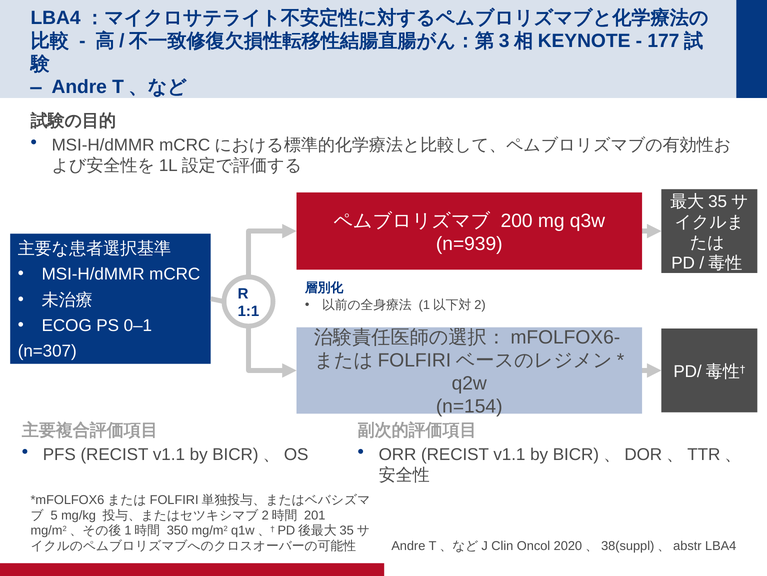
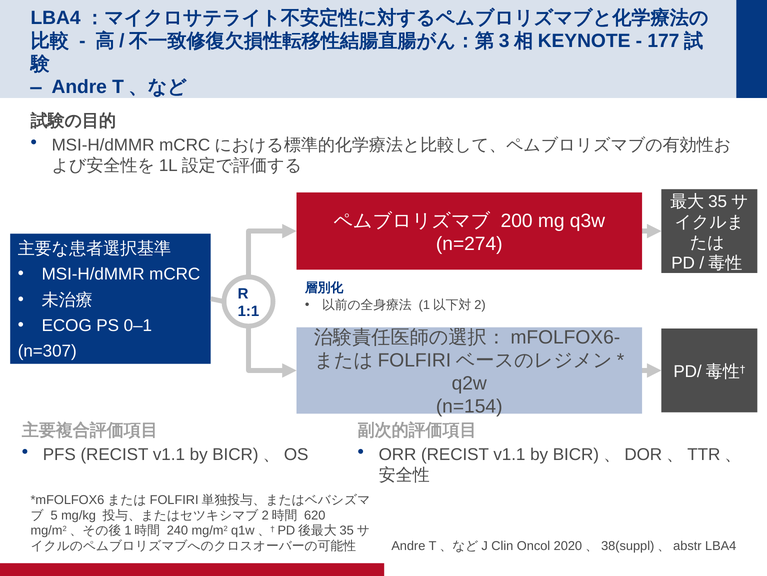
n=939: n=939 -> n=274 (469, 244)
201: 201 -> 620 (315, 515)
350: 350 -> 240 (177, 530)
